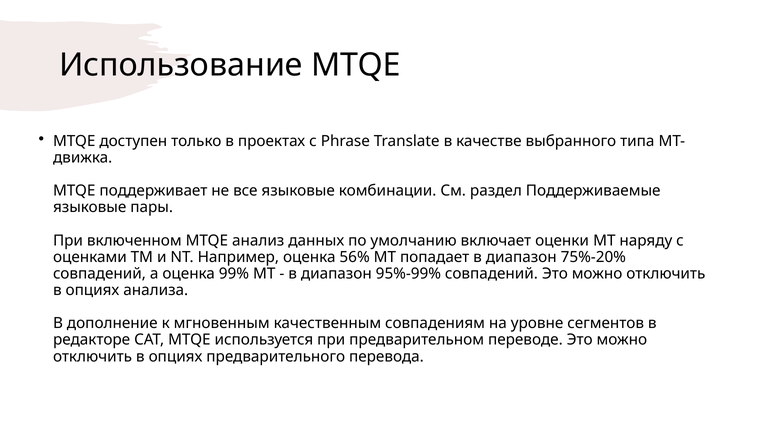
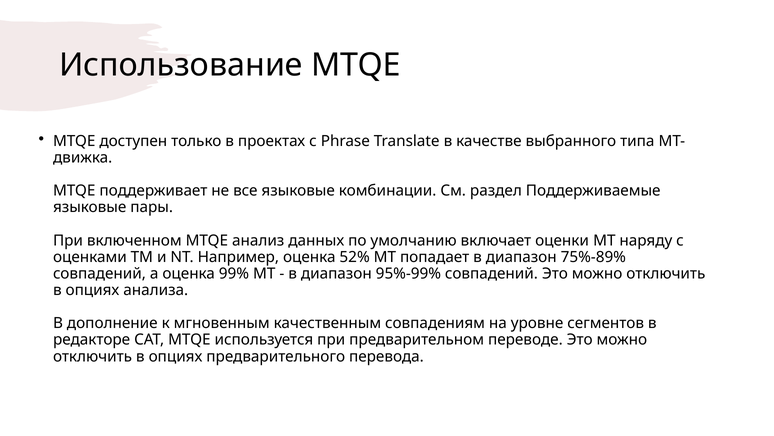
56%: 56% -> 52% (355, 257)
75%-20%: 75%-20% -> 75%-89% (593, 257)
